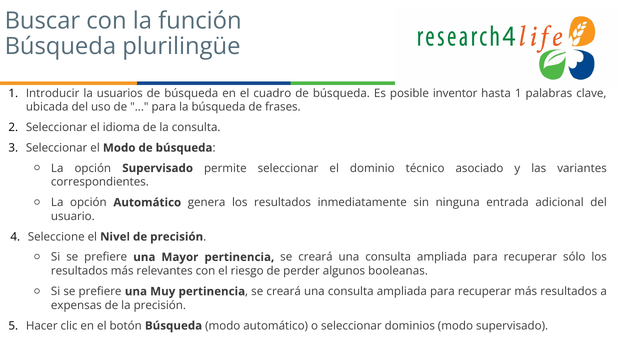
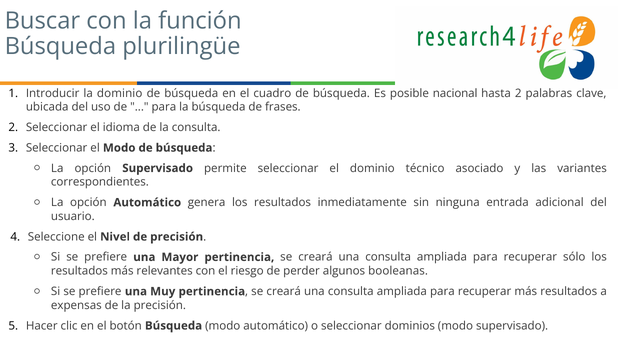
la usuarios: usuarios -> dominio (120, 93)
inventor: inventor -> nacional (455, 93)
hasta 1: 1 -> 2 (518, 93)
